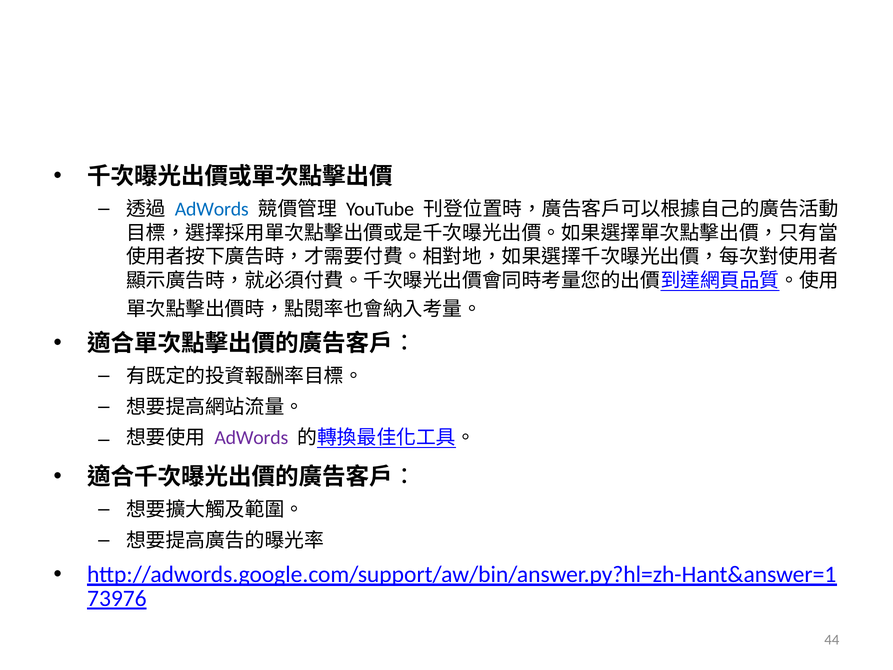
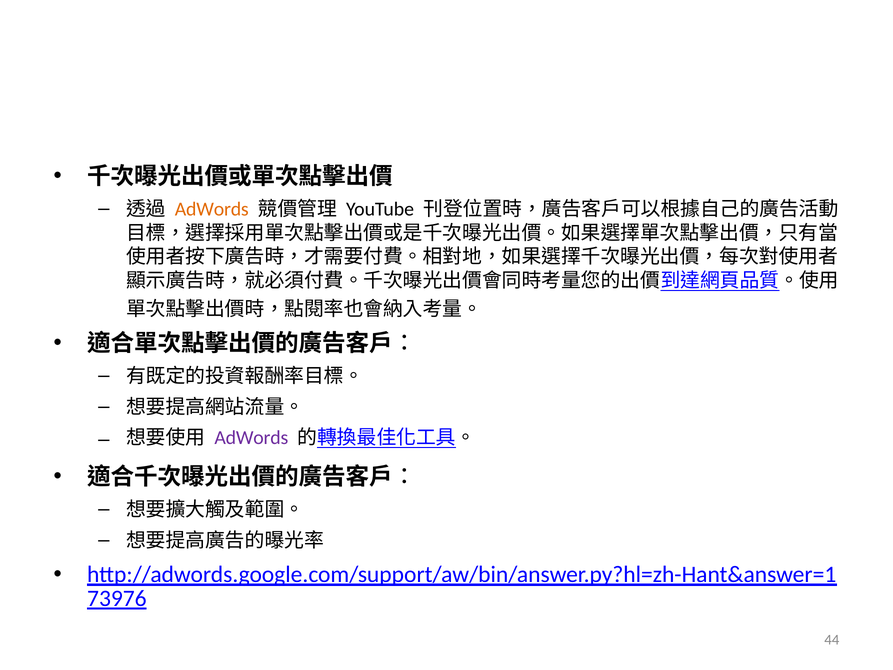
AdWords colour: blue -> orange (212, 209)
